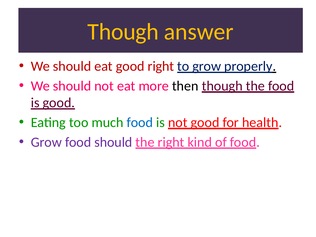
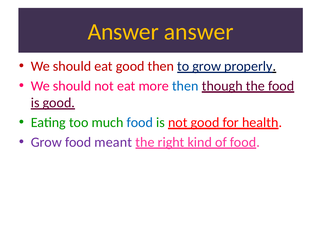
Though: Though -> Answer (123, 32)
good right: right -> then (161, 66)
then colour: black -> blue (185, 86)
food should: should -> meant (113, 142)
